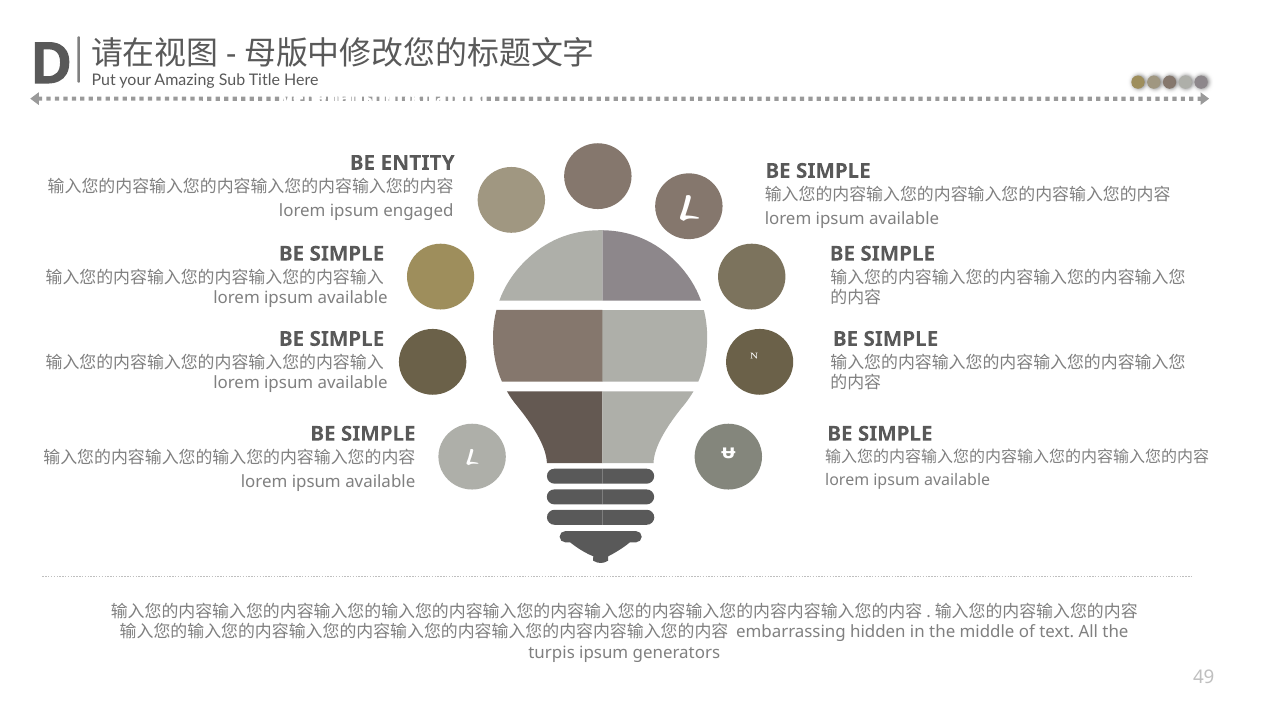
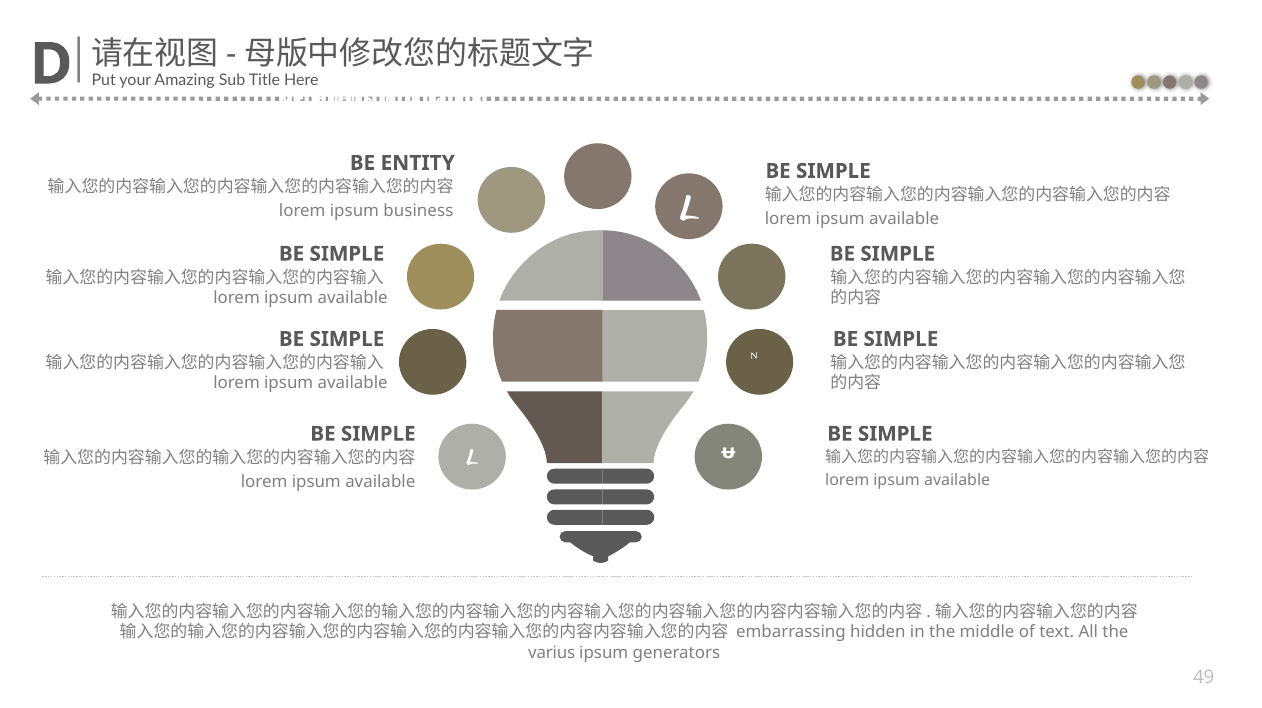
engaged: engaged -> business (418, 211)
turpis: turpis -> varius (552, 653)
